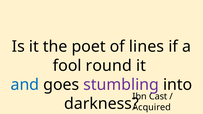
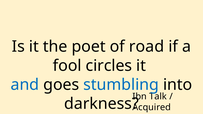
lines: lines -> road (147, 47)
round: round -> circles (109, 66)
stumbling colour: purple -> blue (121, 85)
Cast: Cast -> Talk (158, 97)
